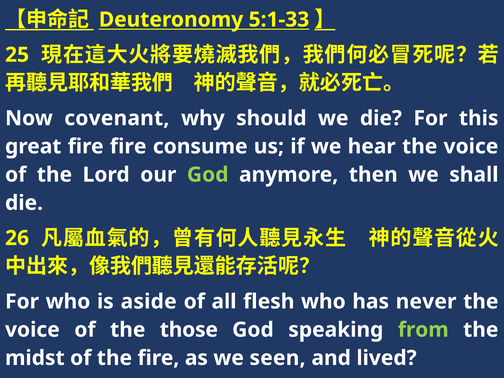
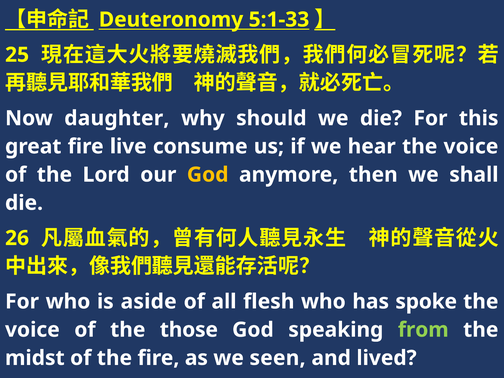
covenant: covenant -> daughter (117, 118)
fire fire: fire -> live (128, 146)
God colour: light green -> yellow (208, 175)
never: never -> spoke (426, 302)
